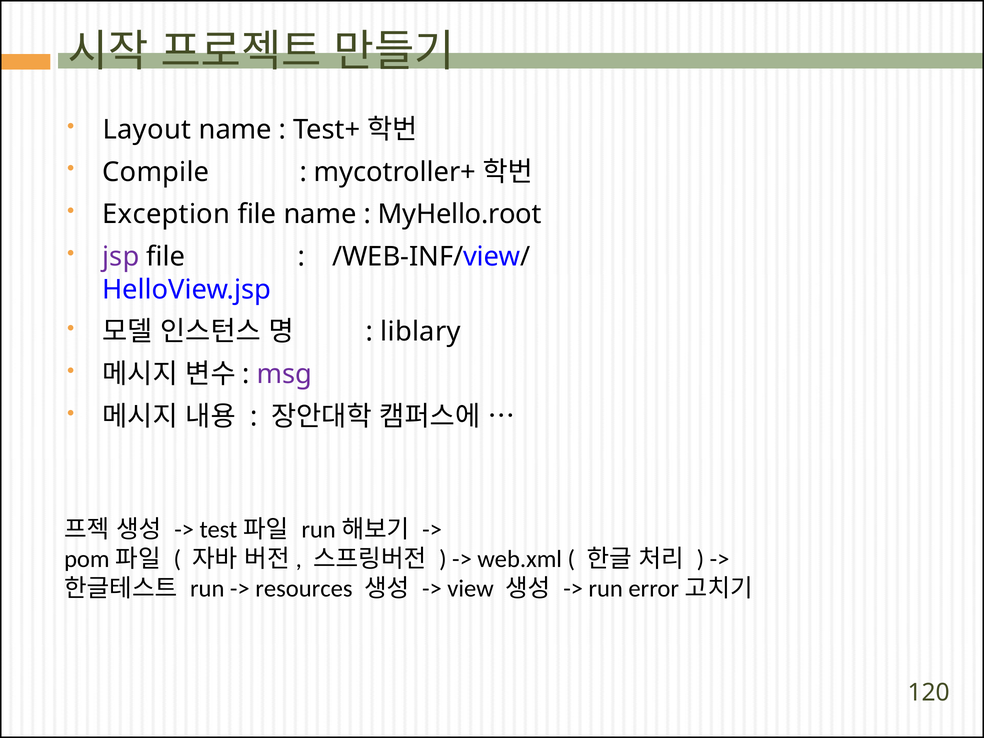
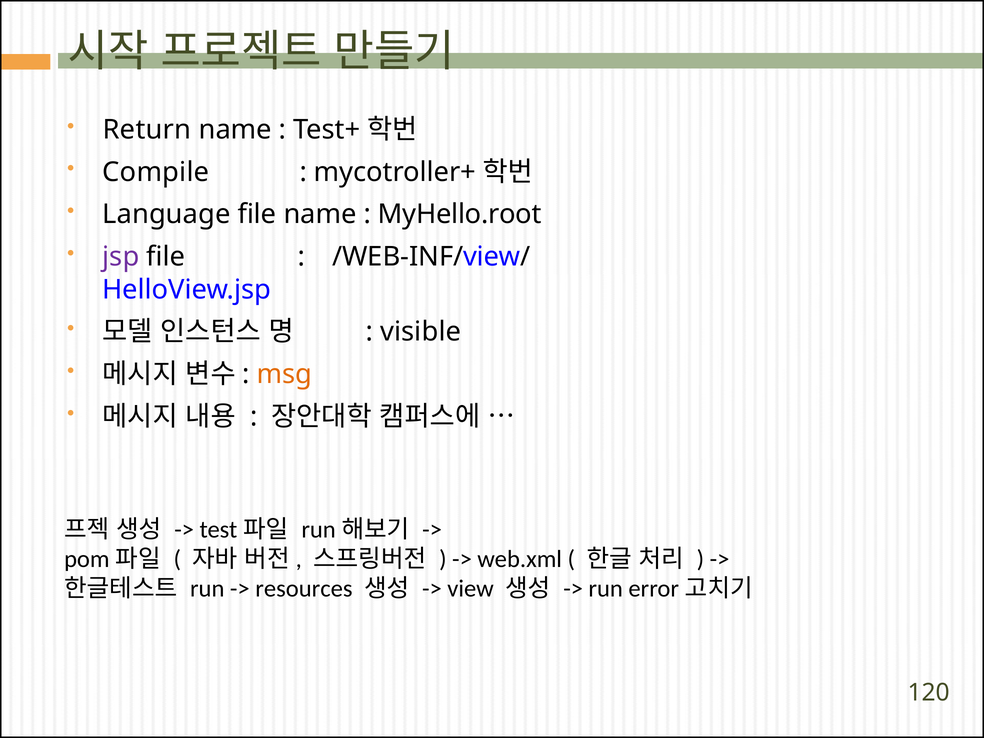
Layout: Layout -> Return (147, 130)
Exception: Exception -> Language (166, 214)
liblary: liblary -> visible (421, 332)
msg colour: purple -> orange (284, 374)
